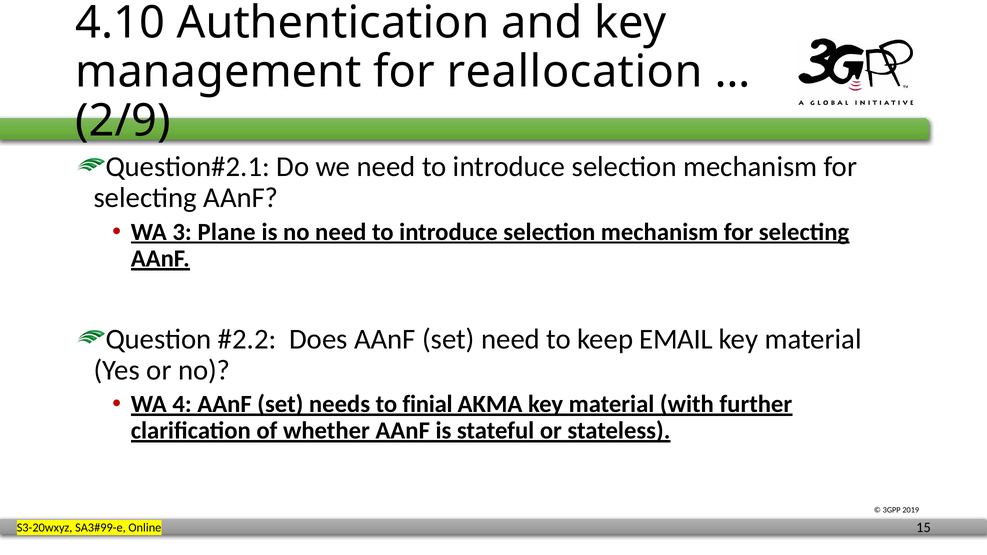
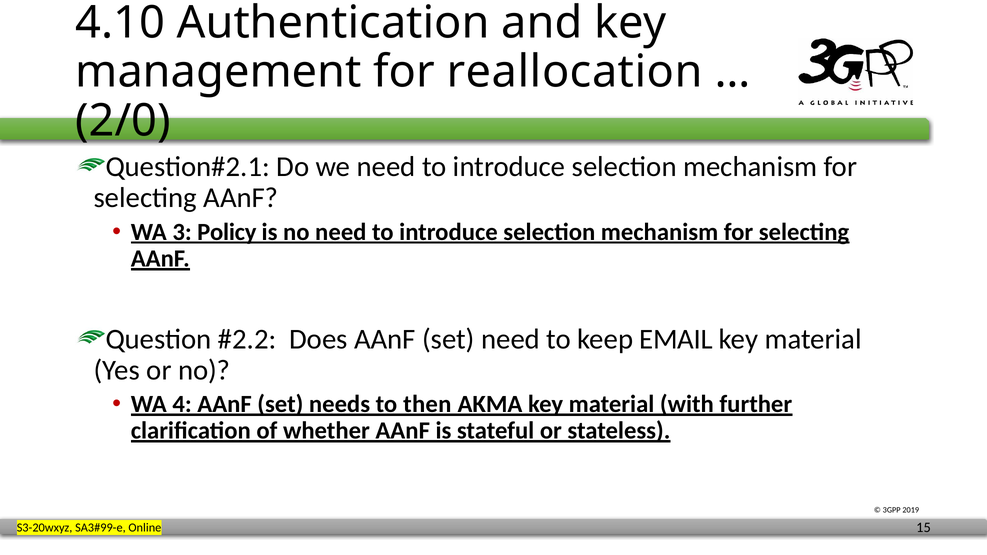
2/9: 2/9 -> 2/0 (123, 121)
Plane: Plane -> Policy (227, 232)
finial: finial -> then (427, 404)
